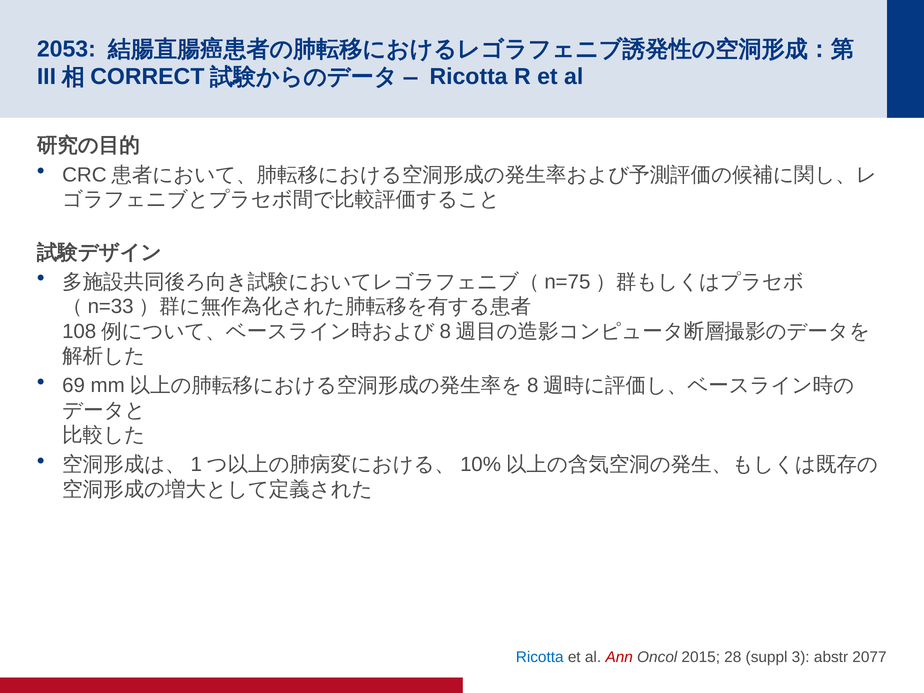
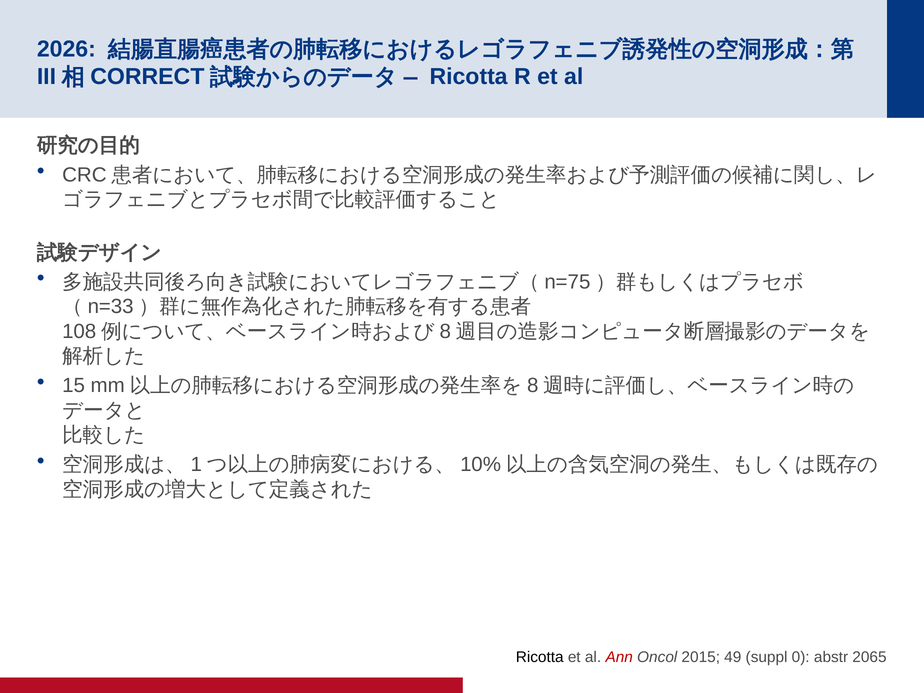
2053: 2053 -> 2026 (66, 49)
69: 69 -> 15 (74, 386)
Ricotta colour: blue -> black (540, 657)
28: 28 -> 49 (733, 657)
3: 3 -> 0 (801, 657)
2077: 2077 -> 2065 (869, 657)
